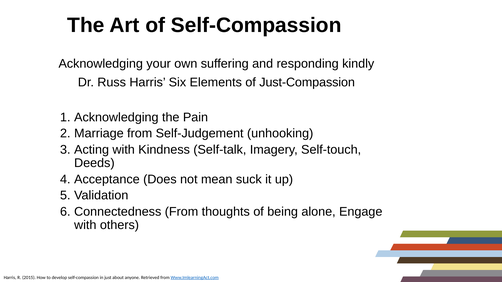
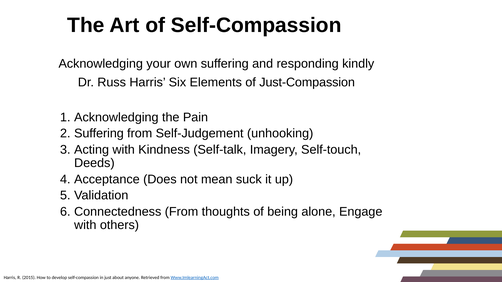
Marriage: Marriage -> Suffering (99, 134)
